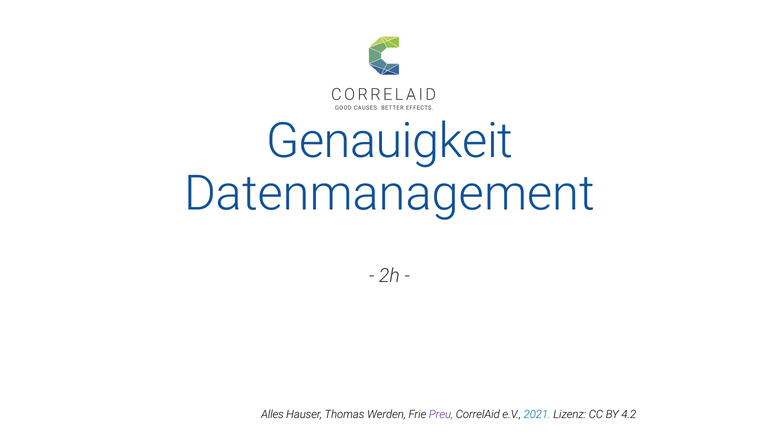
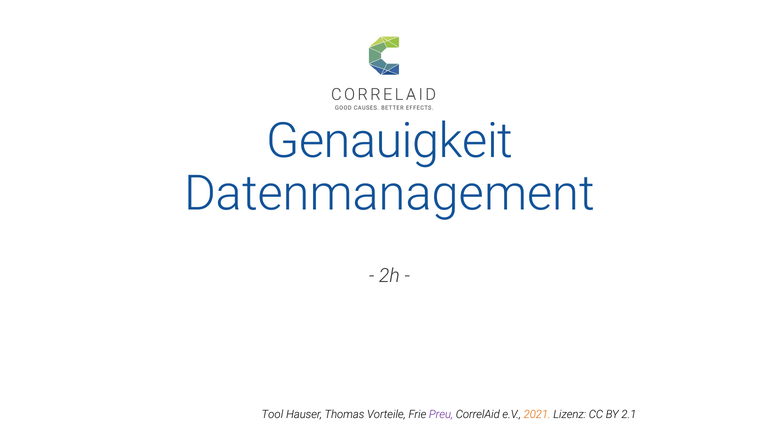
Alles: Alles -> Tool (272, 414)
Werden: Werden -> Vorteile (386, 414)
2021 colour: blue -> orange (537, 414)
4.2: 4.2 -> 2.1 (629, 414)
